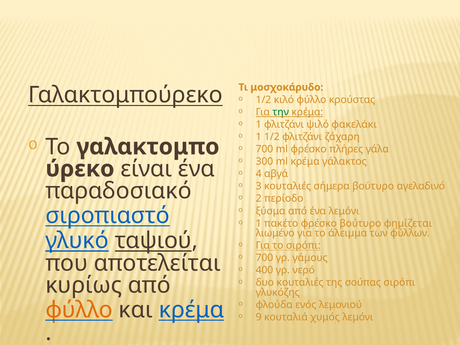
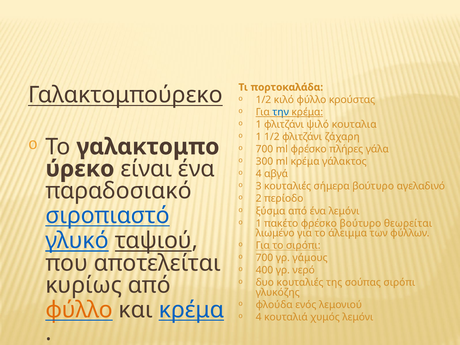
μοσχοκάρυδο: μοσχοκάρυδο -> πορτοκαλάδα (287, 87)
την colour: green -> blue (281, 112)
φακελάκι: φακελάκι -> κουταλια (354, 124)
φημίζεται: φημίζεται -> θεωρείται (408, 223)
9: 9 -> 4 (259, 317)
